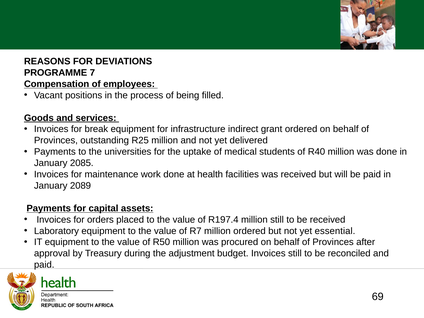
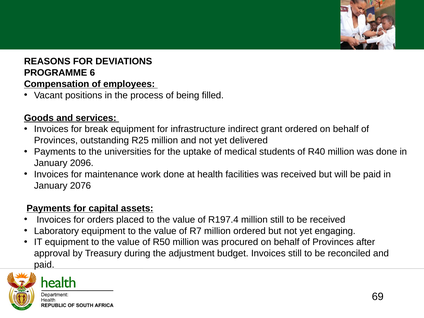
7: 7 -> 6 (92, 73)
2085: 2085 -> 2096 (82, 163)
2089: 2089 -> 2076 (81, 186)
essential: essential -> engaging (335, 231)
